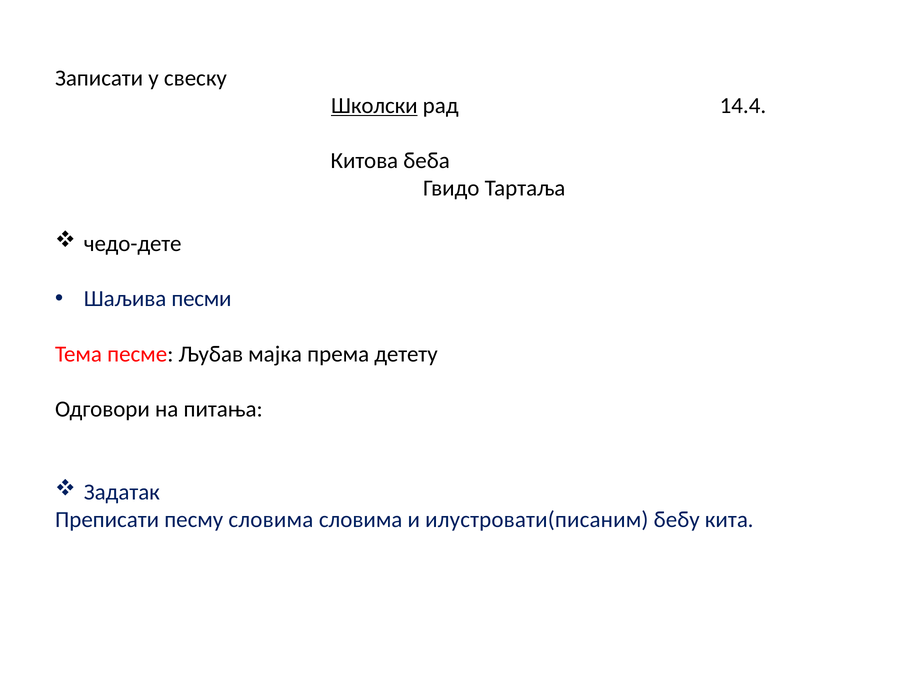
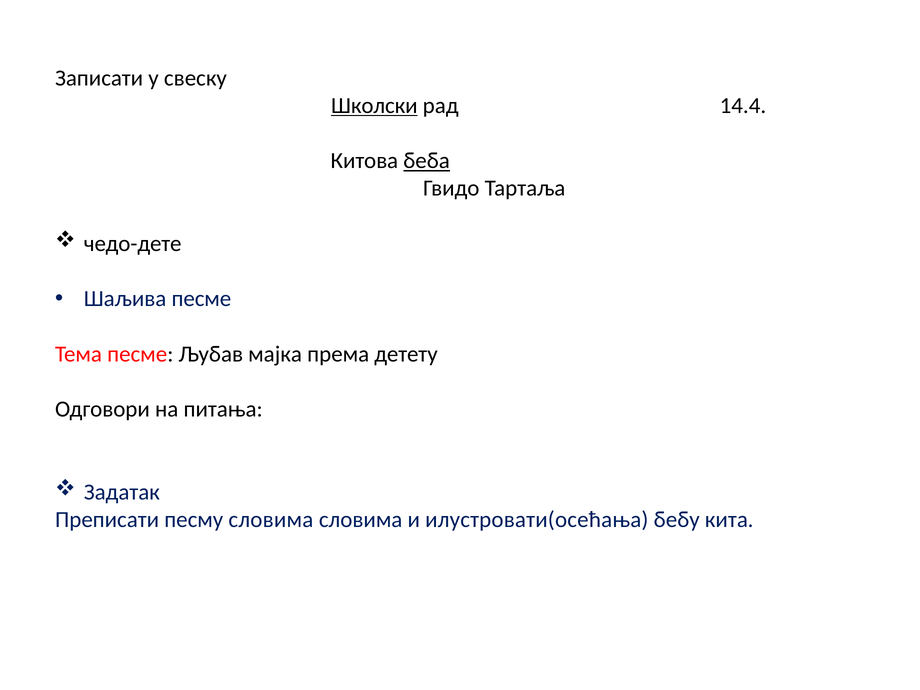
беба underline: none -> present (427, 161)
Шаљива песми: песми -> песме (201, 299)
илустровати(писаним: илустровати(писаним -> илустровати(осећања (537, 520)
